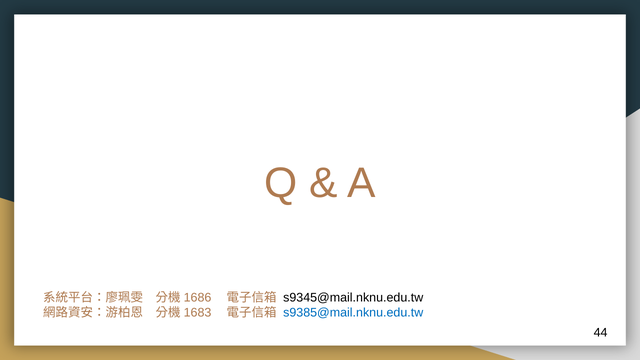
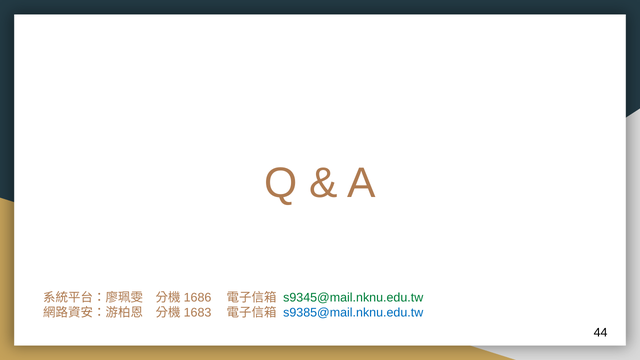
s9345@mail.nknu.edu.tw colour: black -> green (353, 298)
